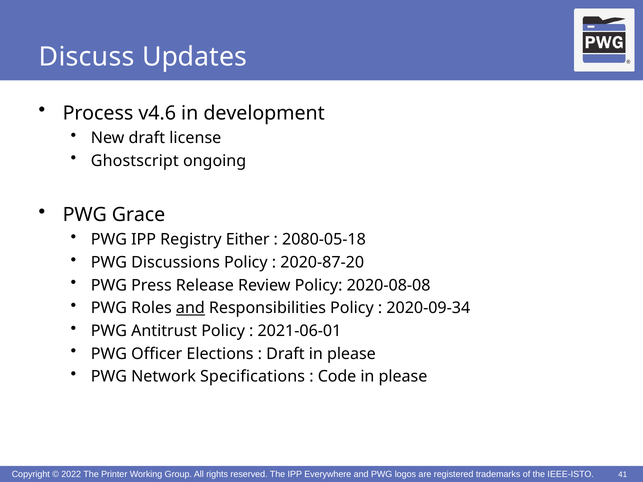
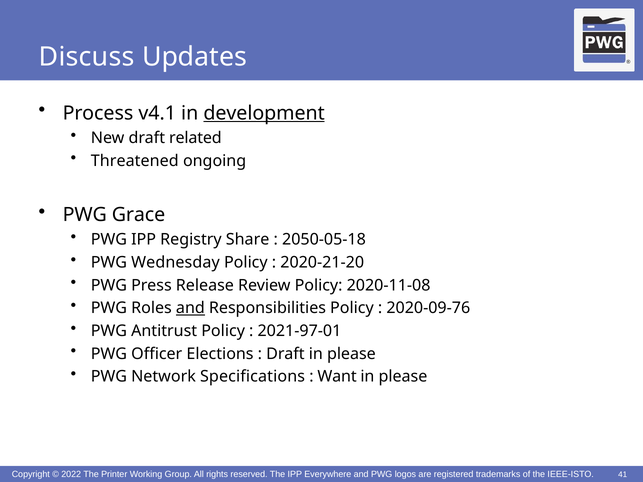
v4.6: v4.6 -> v4.1 (157, 113)
development underline: none -> present (264, 113)
license: license -> related (195, 138)
Ghostscript: Ghostscript -> Threatened (135, 161)
Either: Either -> Share (248, 240)
2080-05-18: 2080-05-18 -> 2050-05-18 (324, 240)
Discussions: Discussions -> Wednesday (175, 263)
2020-87-20: 2020-87-20 -> 2020-21-20 (322, 263)
2020-08-08: 2020-08-08 -> 2020-11-08 (389, 285)
2020-09-34: 2020-09-34 -> 2020-09-76 (428, 308)
2021-06-01: 2021-06-01 -> 2021-97-01 (299, 331)
Code: Code -> Want (337, 377)
